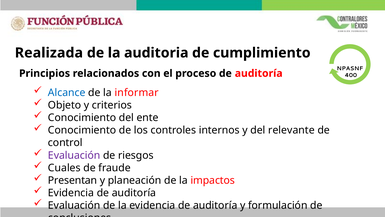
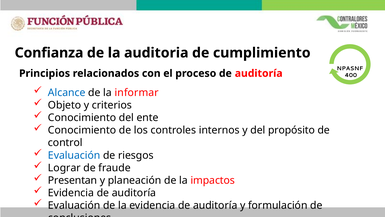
Realizada: Realizada -> Confianza (49, 53)
relevante: relevante -> propósito (292, 130)
Evaluación colour: purple -> blue (74, 155)
Cuales: Cuales -> Lograr (64, 168)
